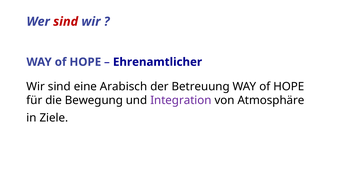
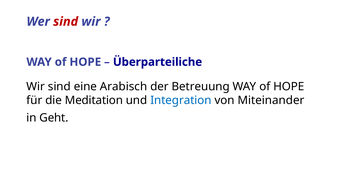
Ehrenamtlicher: Ehrenamtlicher -> Überparteiliche (158, 62)
Bewegung: Bewegung -> Meditation (94, 100)
Integration colour: purple -> blue (181, 100)
Atmosphäre: Atmosphäre -> Miteinander (271, 100)
Ziele: Ziele -> Geht (54, 118)
